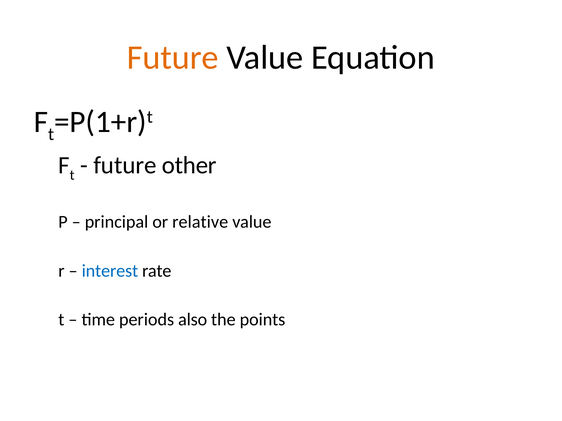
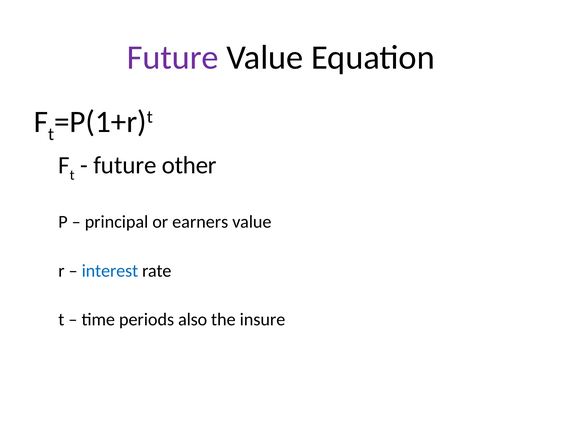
Future colour: orange -> purple (173, 58)
relative: relative -> earners (200, 222)
points: points -> insure (262, 320)
